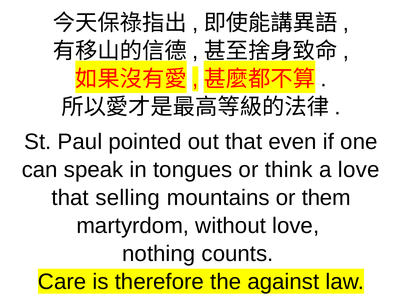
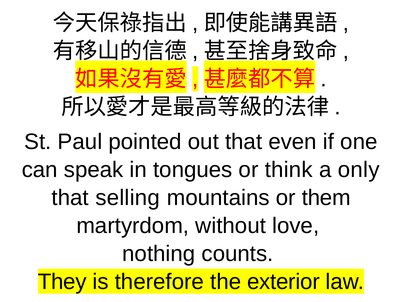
a love: love -> only (359, 170)
Care: Care -> They (62, 281)
against: against -> exterior (283, 281)
